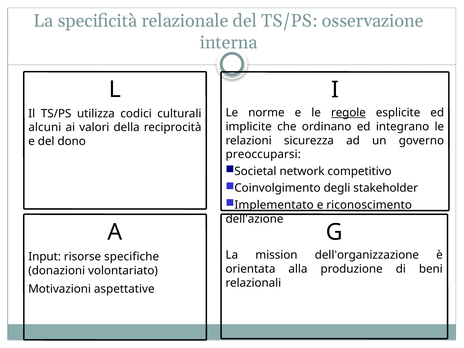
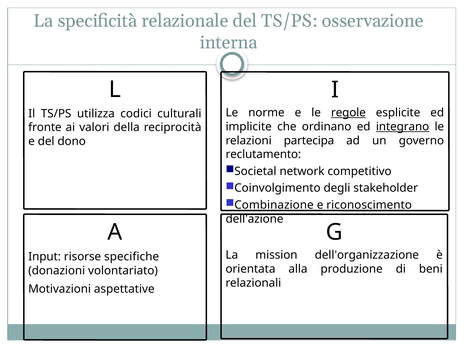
integrano underline: none -> present (403, 127)
alcuni: alcuni -> fronte (45, 127)
sicurezza: sicurezza -> partecipa (309, 141)
preoccuparsi: preoccuparsi -> reclutamento (263, 154)
Implementato: Implementato -> Combinazione (274, 205)
